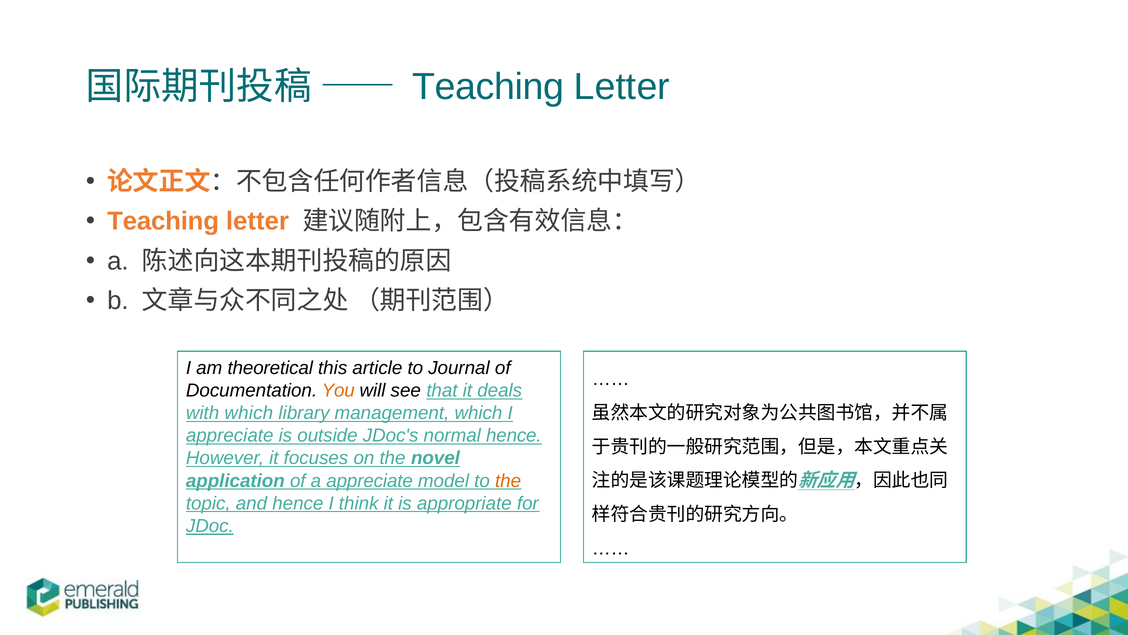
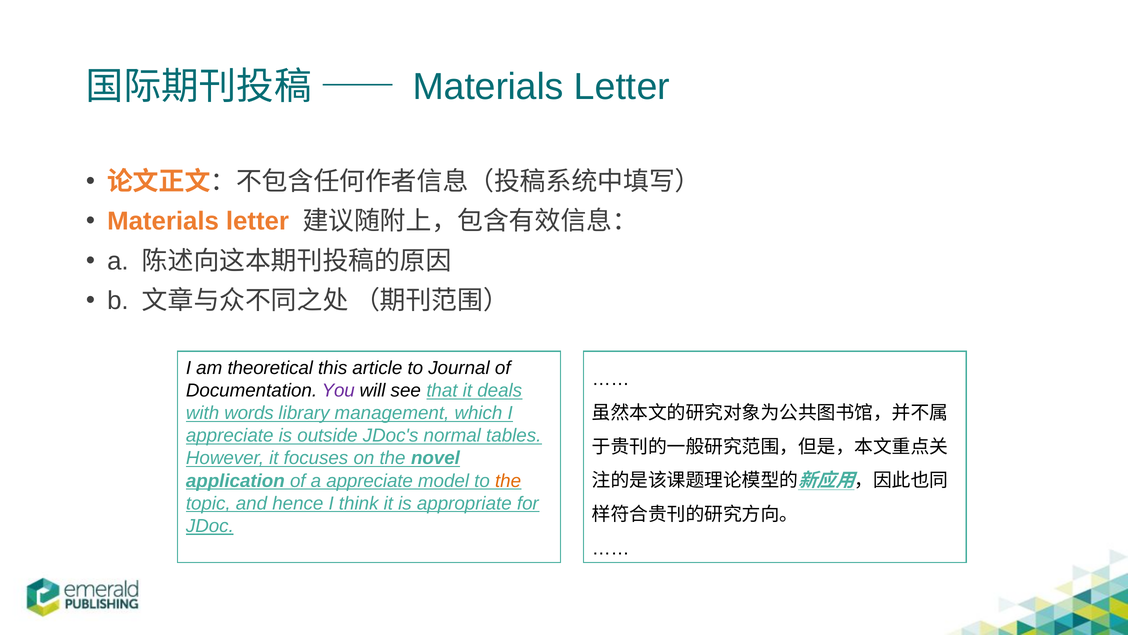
Teaching: Teaching -> Materials (488, 87)
Teaching: Teaching -> Materials (163, 221)
You colour: orange -> purple (338, 390)
with which: which -> words (249, 413)
normal hence: hence -> tables (514, 435)
